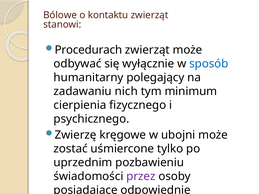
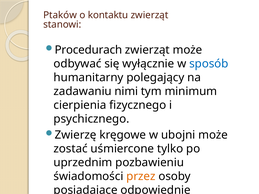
Bólowe: Bólowe -> Ptaków (60, 15)
nich: nich -> nimi (126, 91)
przez colour: purple -> orange (141, 177)
